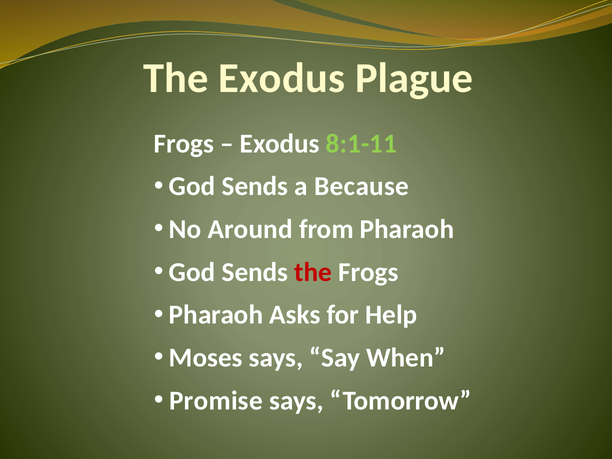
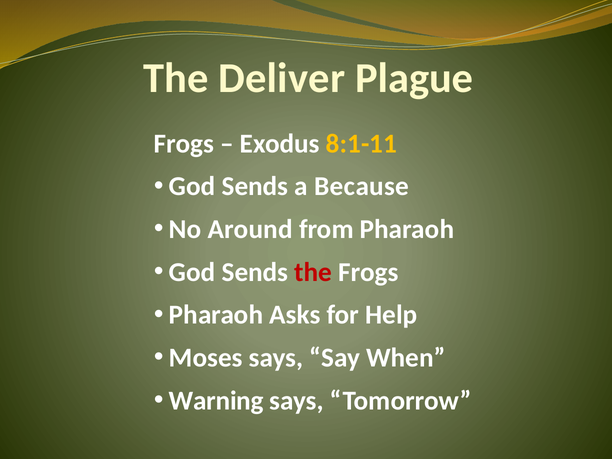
The Exodus: Exodus -> Deliver (282, 78)
8:1-11 colour: light green -> yellow (361, 144)
Promise: Promise -> Warning (216, 401)
